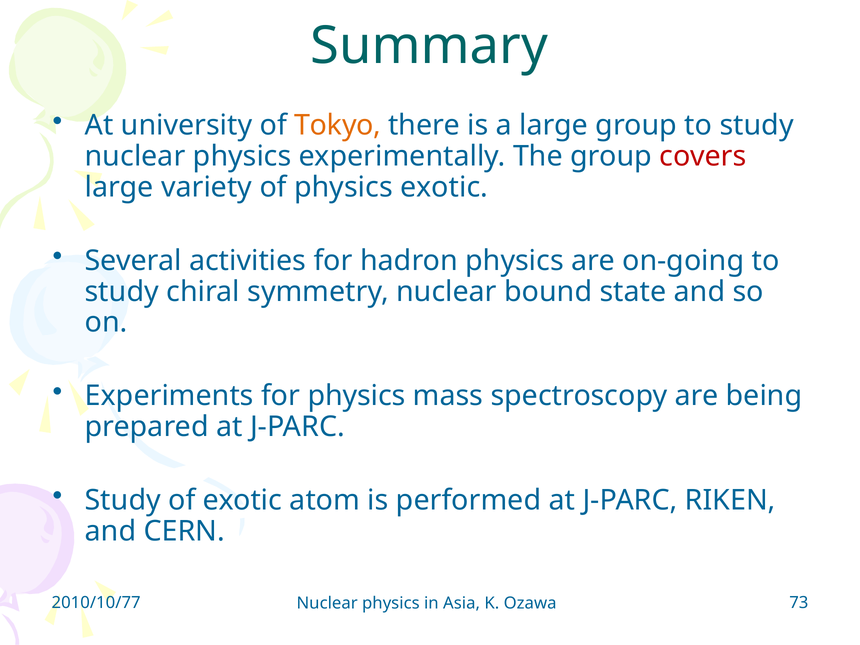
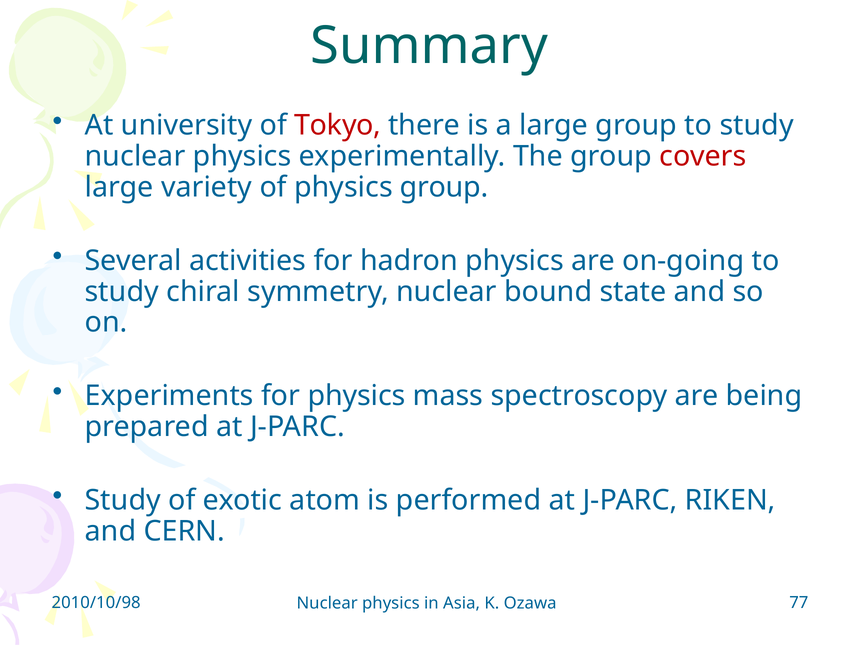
Tokyo colour: orange -> red (338, 125)
physics exotic: exotic -> group (444, 187)
2010/10/77: 2010/10/77 -> 2010/10/98 (96, 603)
73: 73 -> 77 (799, 603)
